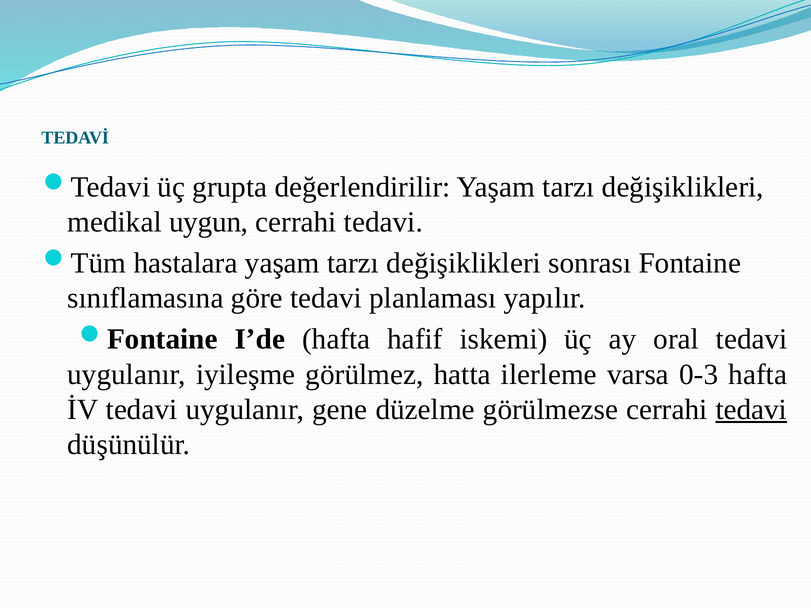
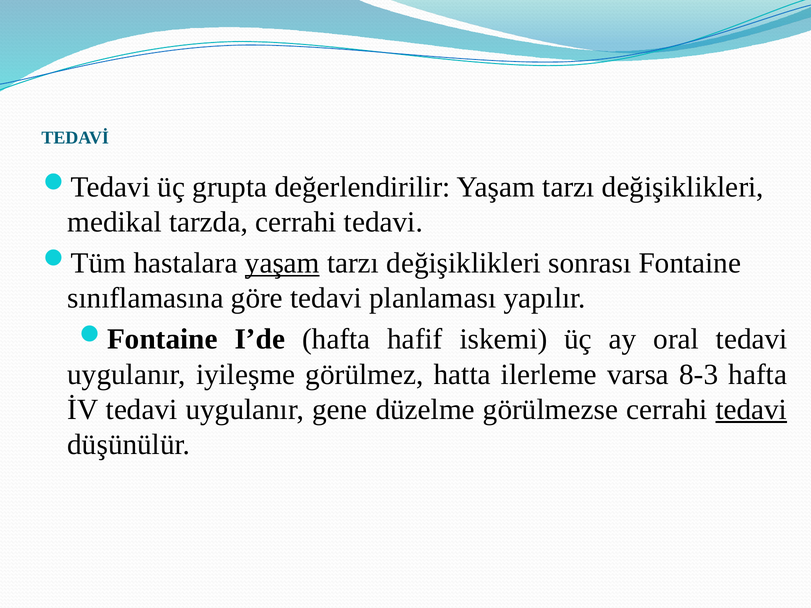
uygun: uygun -> tarzda (209, 222)
yaşam underline: none -> present (282, 263)
0-3: 0-3 -> 8-3 (699, 375)
